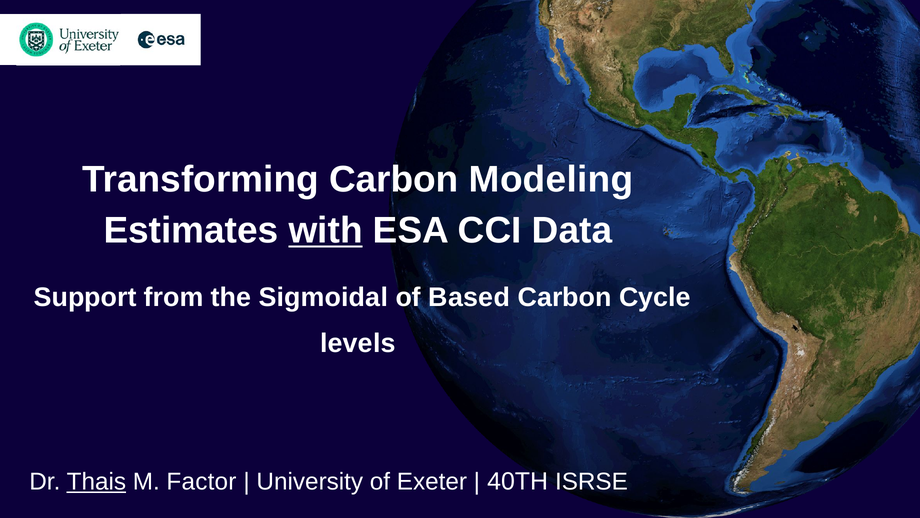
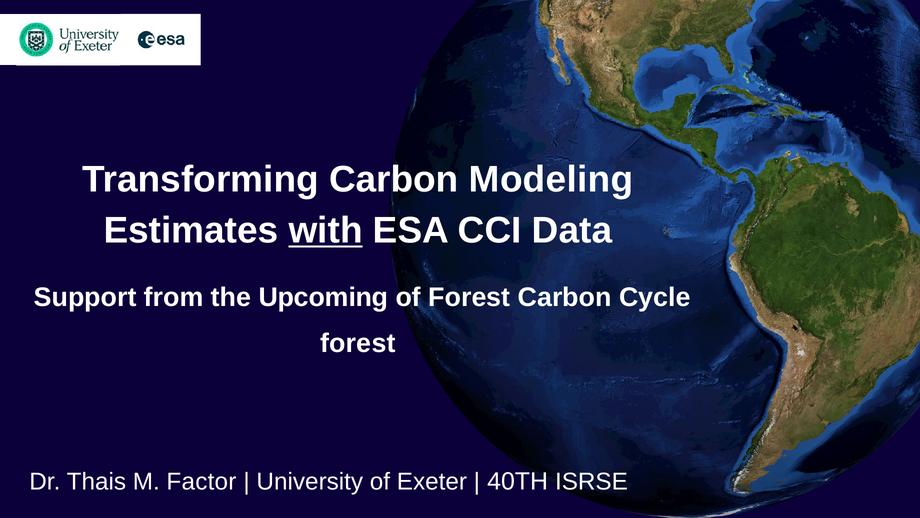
Sigmoidal: Sigmoidal -> Upcoming (323, 297)
of Based: Based -> Forest (469, 297)
levels: levels -> forest (358, 343)
Thais underline: present -> none (96, 481)
